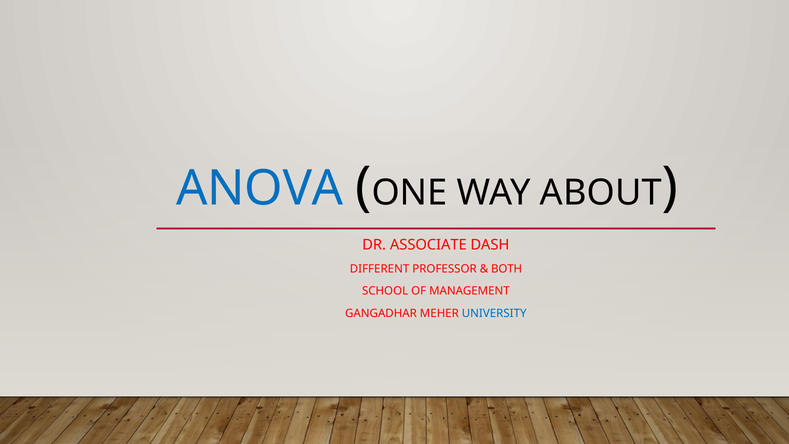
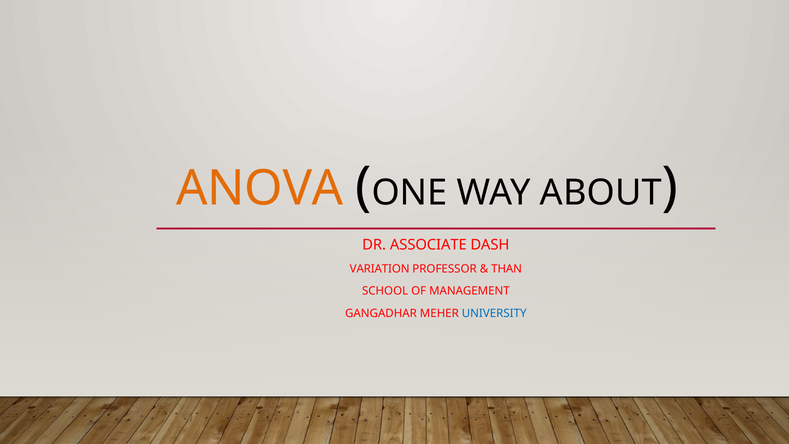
ANOVA colour: blue -> orange (260, 188)
DIFFERENT: DIFFERENT -> VARIATION (380, 269)
BOTH: BOTH -> THAN (507, 269)
